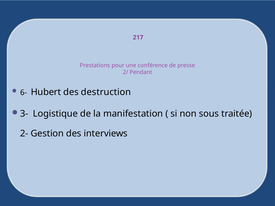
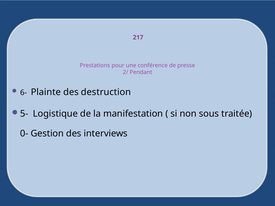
Hubert: Hubert -> Plainte (46, 92)
3-: 3- -> 5- (24, 114)
2-: 2- -> 0- (24, 134)
